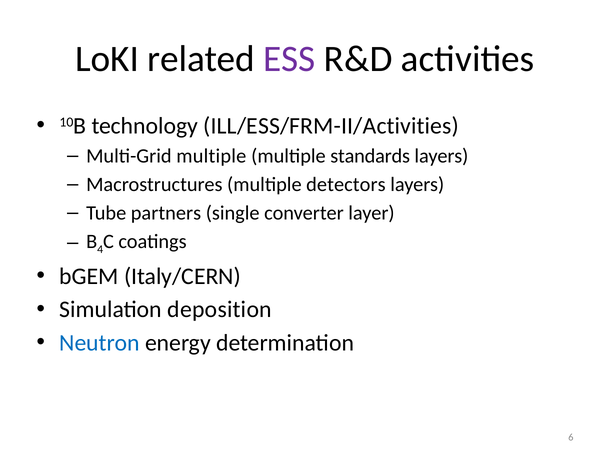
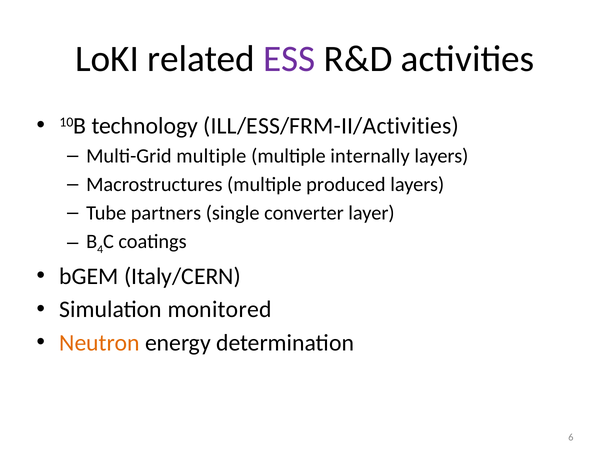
standards: standards -> internally (370, 156)
detectors: detectors -> produced (346, 184)
deposition: deposition -> monitored (220, 309)
Neutron colour: blue -> orange (100, 342)
